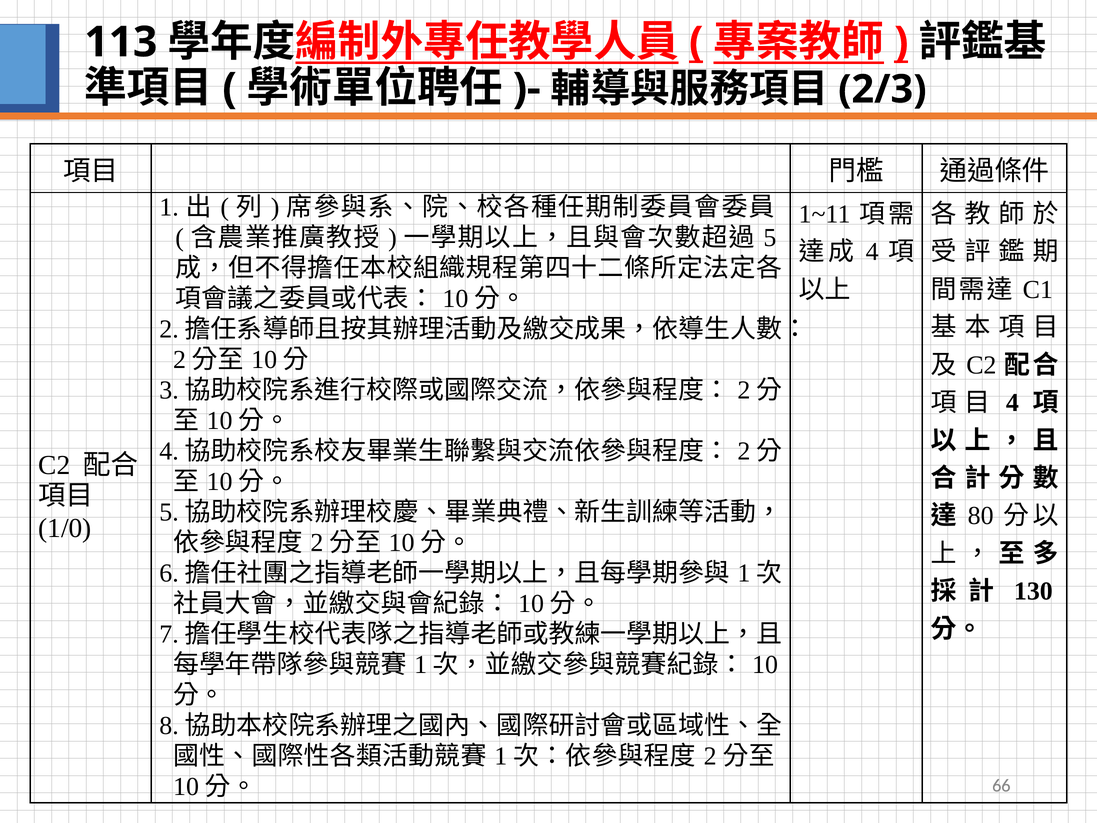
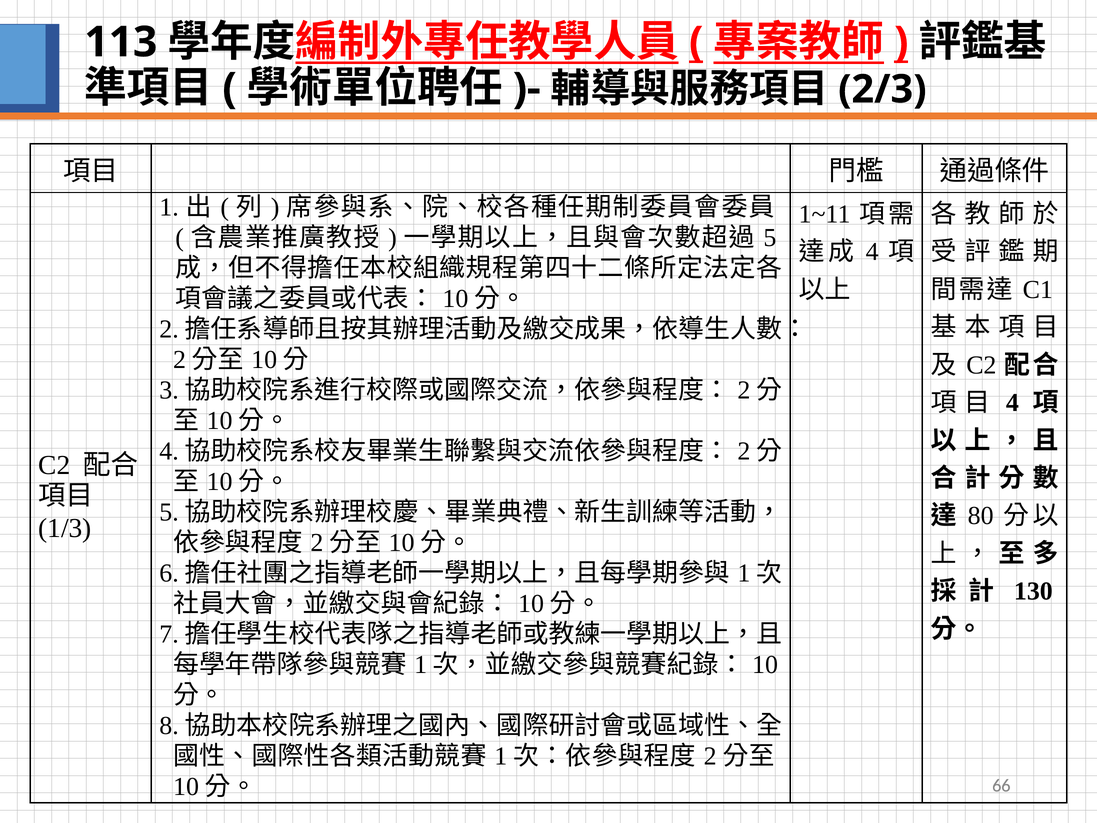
1/0: 1/0 -> 1/3 (65, 528)
